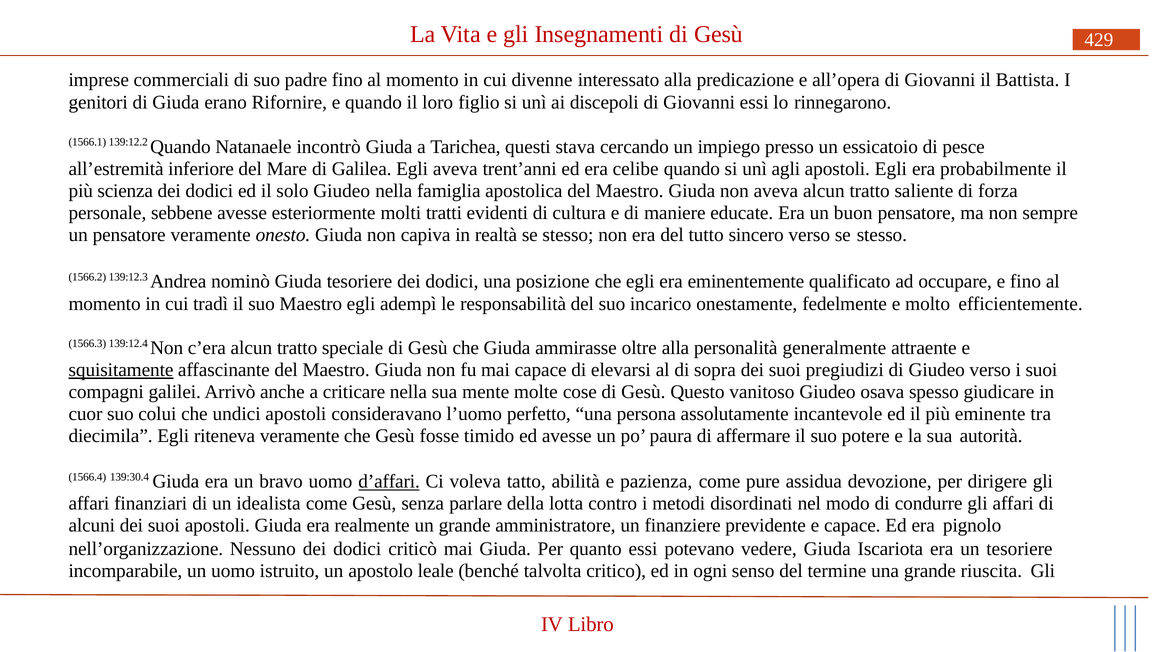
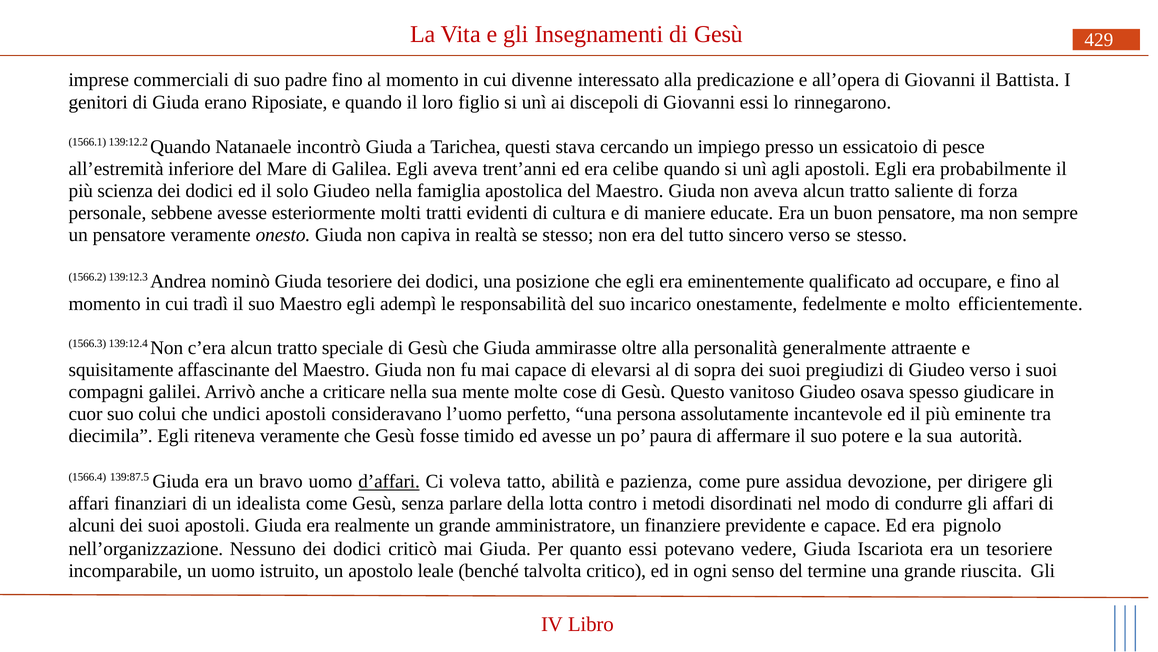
Rifornire: Rifornire -> Riposiate (289, 102)
squisitamente underline: present -> none (121, 370)
139:30.4: 139:30.4 -> 139:87.5 (129, 477)
